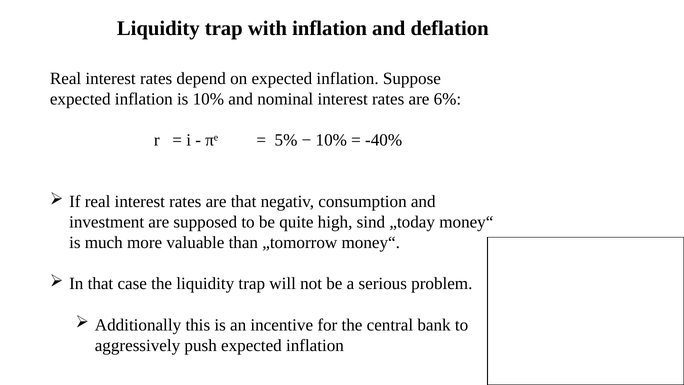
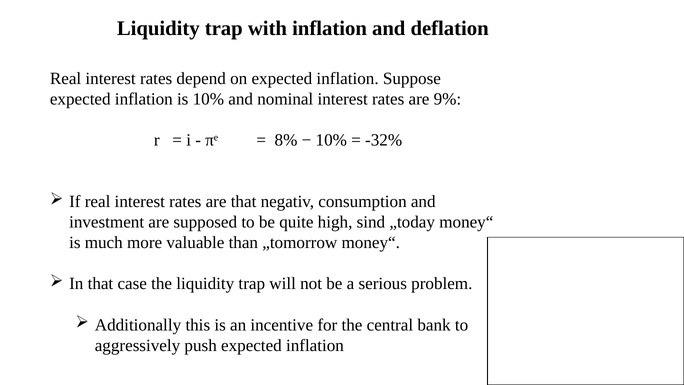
6%: 6% -> 9% (447, 99)
5%: 5% -> 8% (286, 140)
-40%: -40% -> -32% (384, 140)
